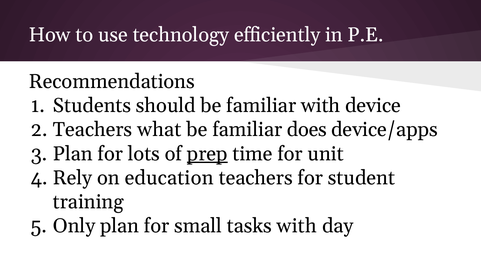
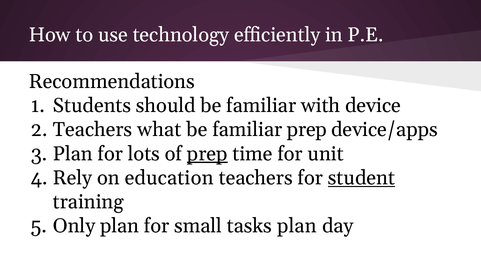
familiar does: does -> prep (307, 129)
student underline: none -> present (361, 178)
tasks with: with -> plan (297, 226)
